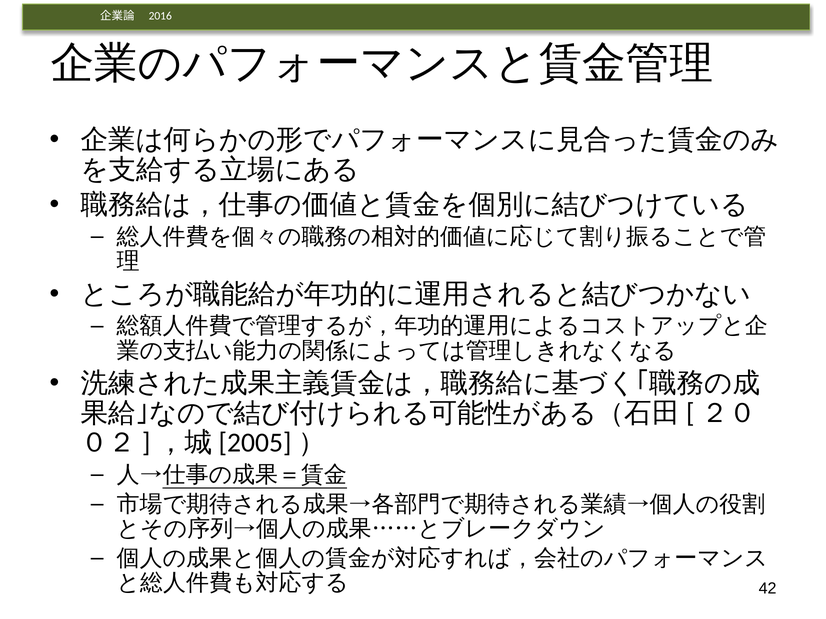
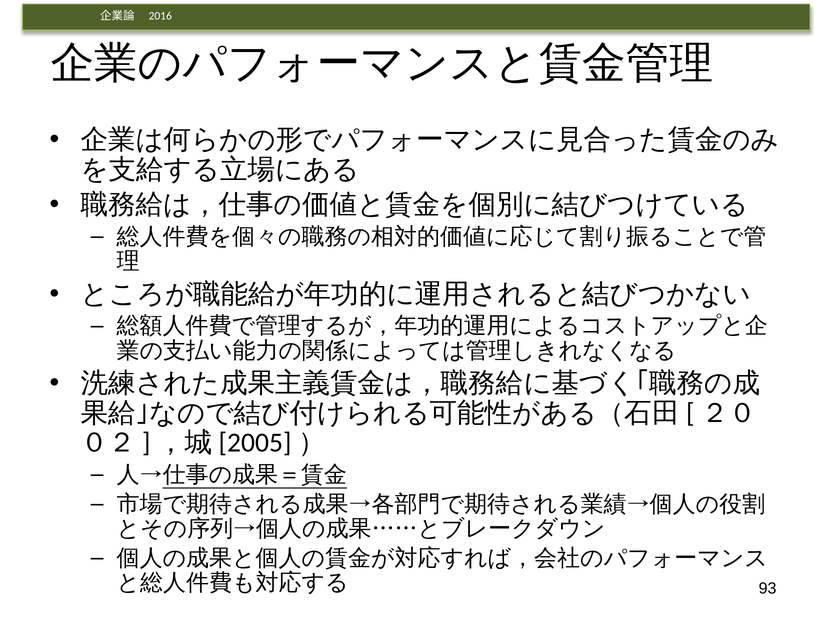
42: 42 -> 93 (768, 589)
